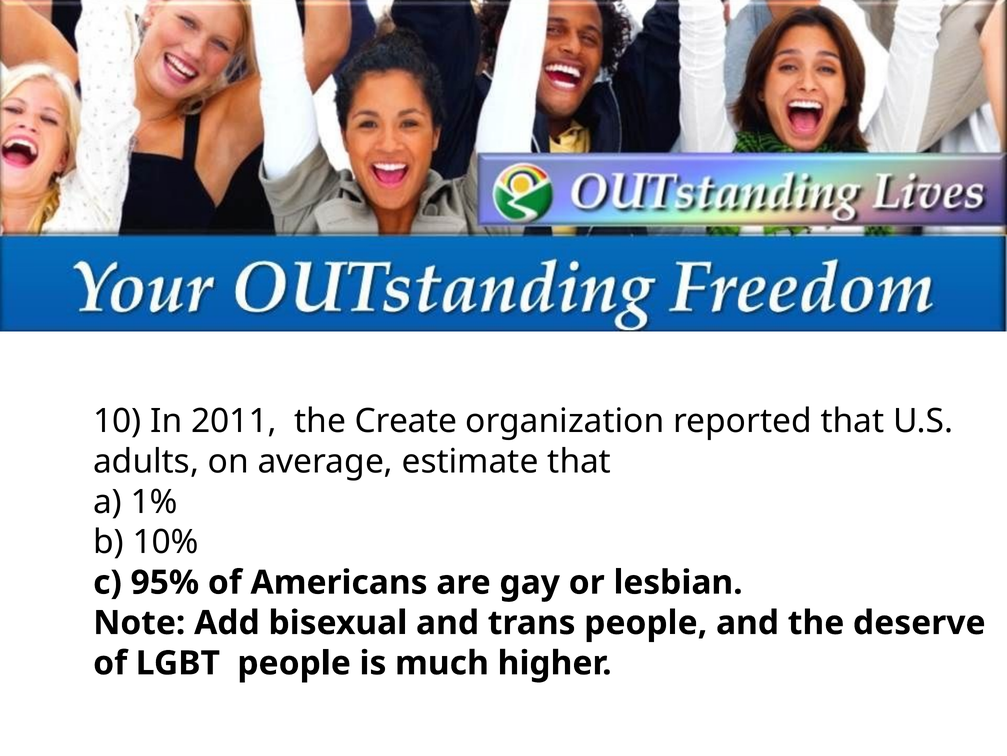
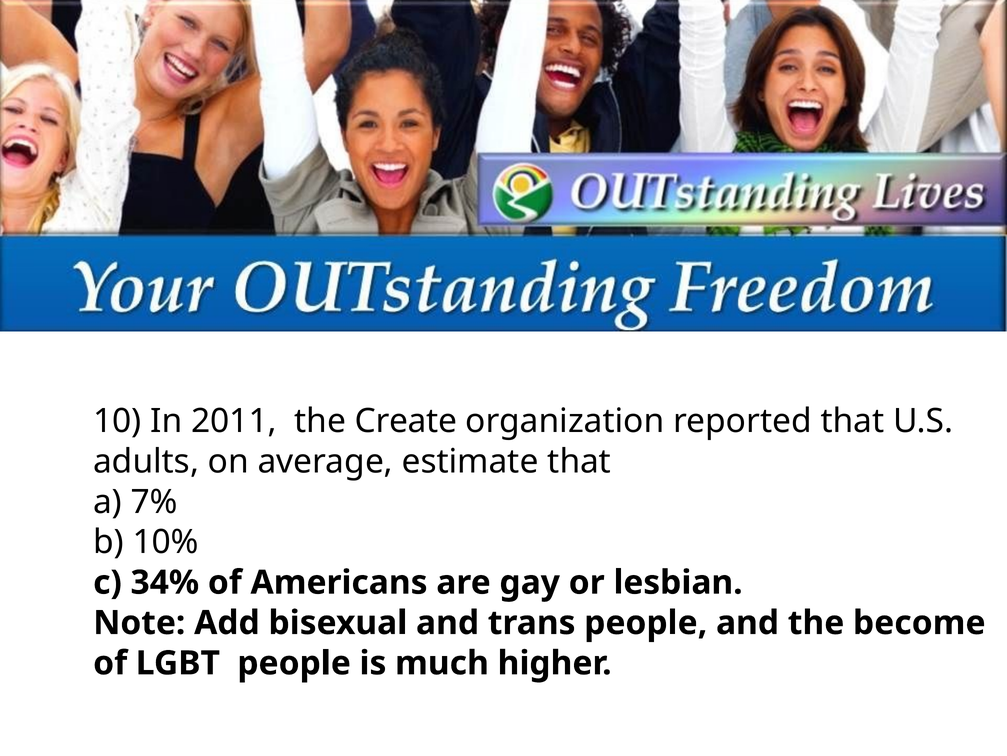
1%: 1% -> 7% (154, 501)
95%: 95% -> 34% (165, 582)
deserve: deserve -> become (919, 622)
